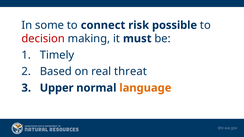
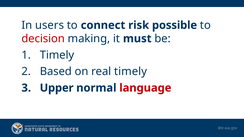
some: some -> users (50, 25)
real threat: threat -> timely (131, 72)
language colour: orange -> red (145, 88)
